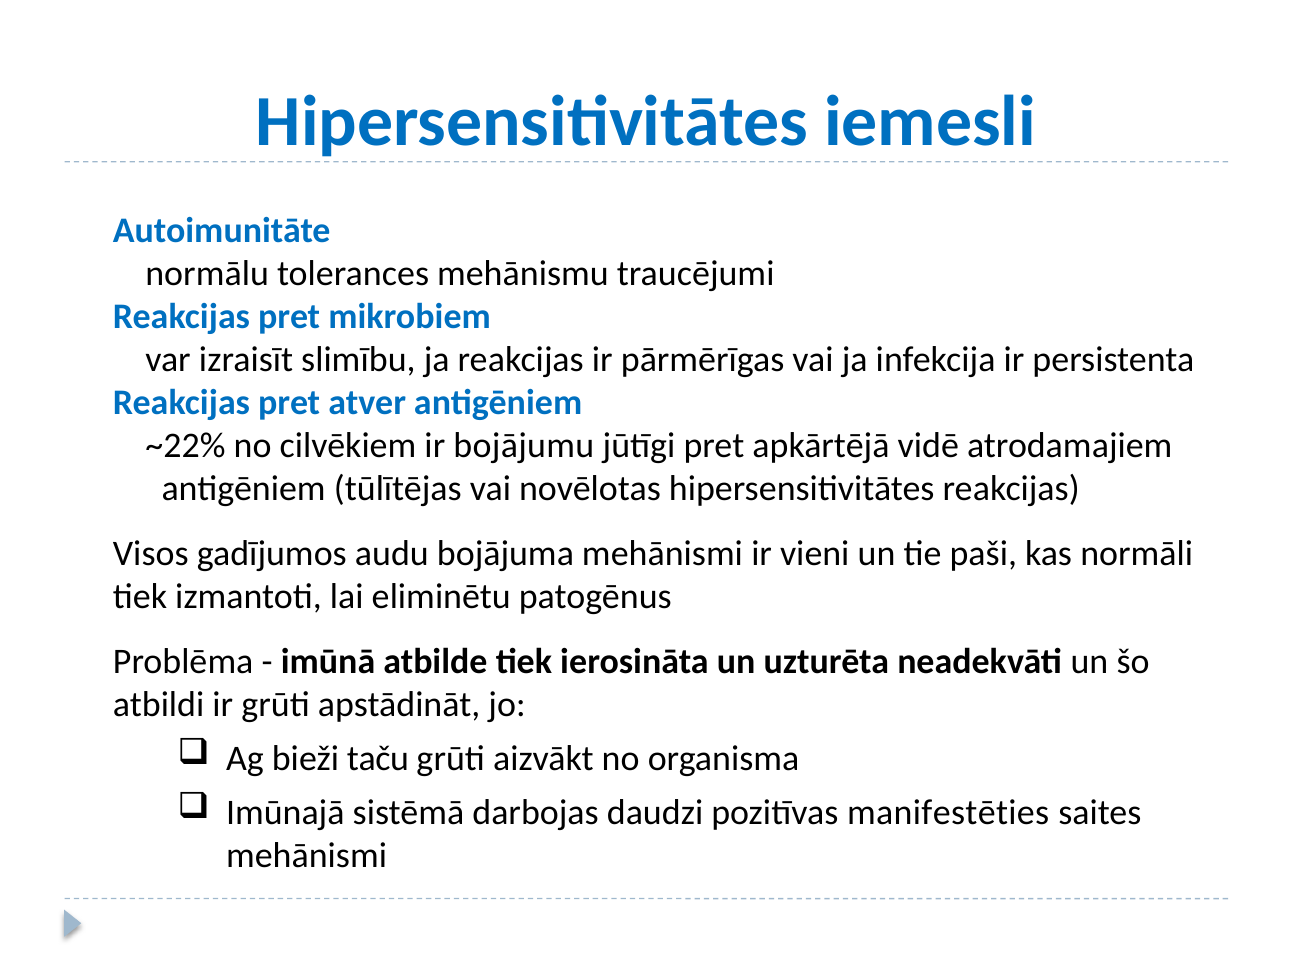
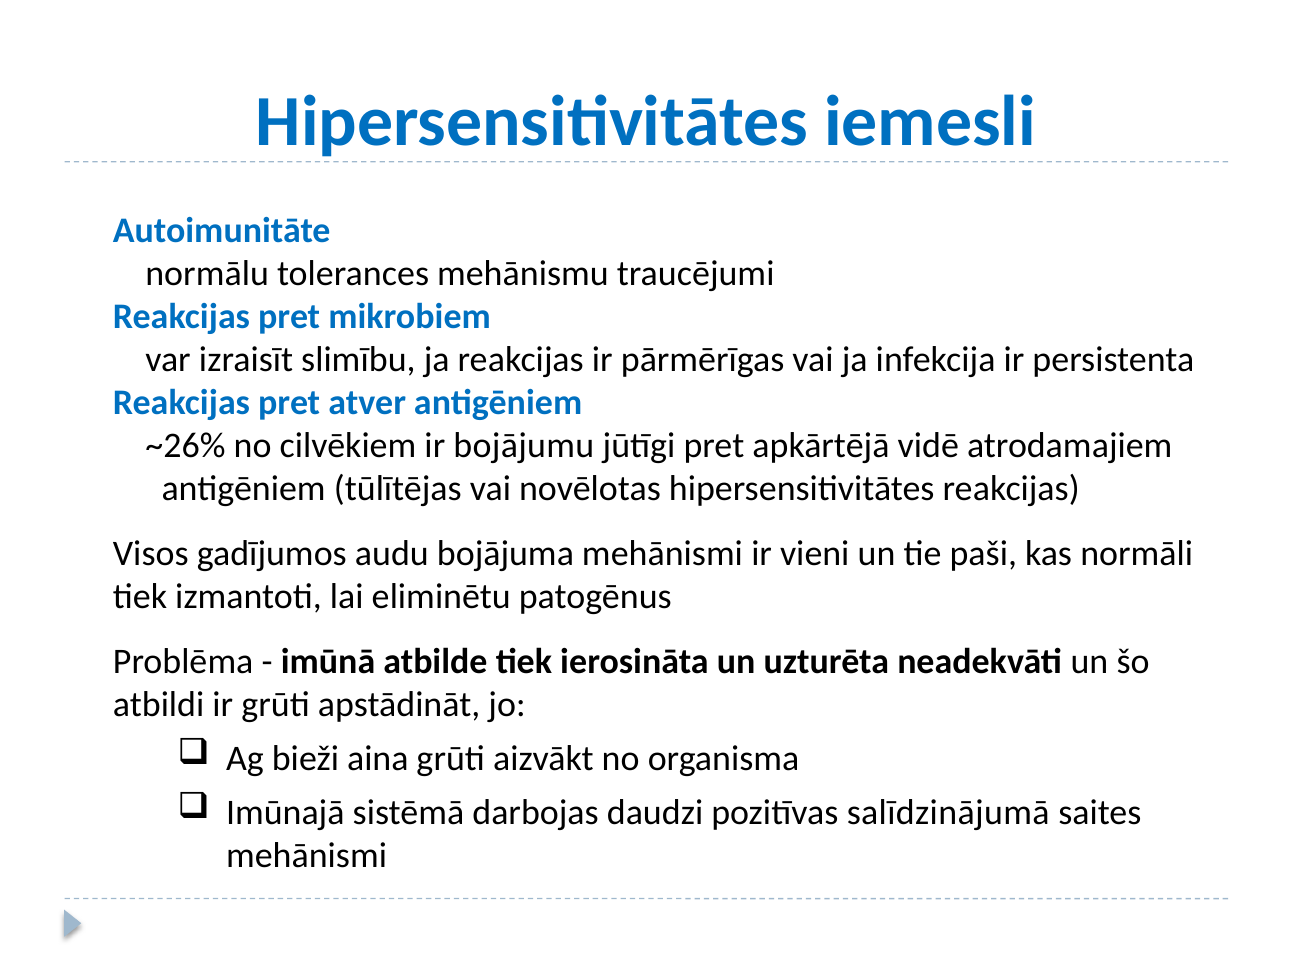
~22%: ~22% -> ~26% (185, 446)
taču: taču -> aina (378, 758)
manifestēties: manifestēties -> salīdzinājumā (948, 812)
